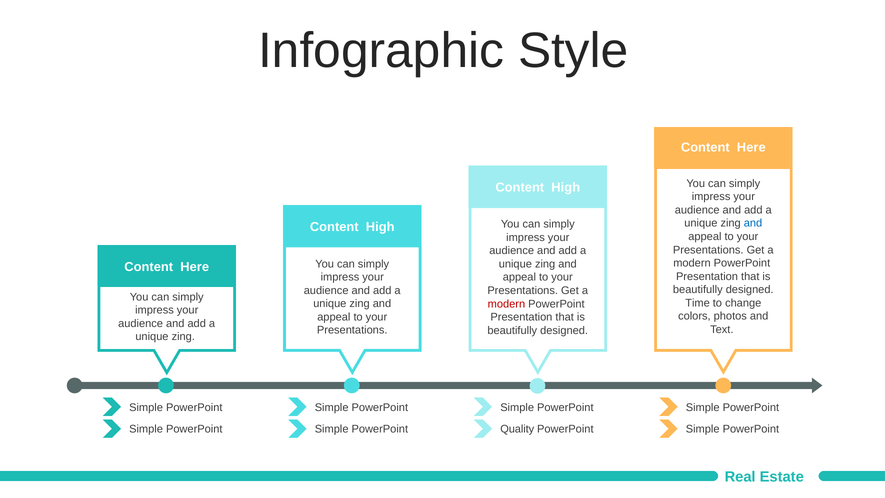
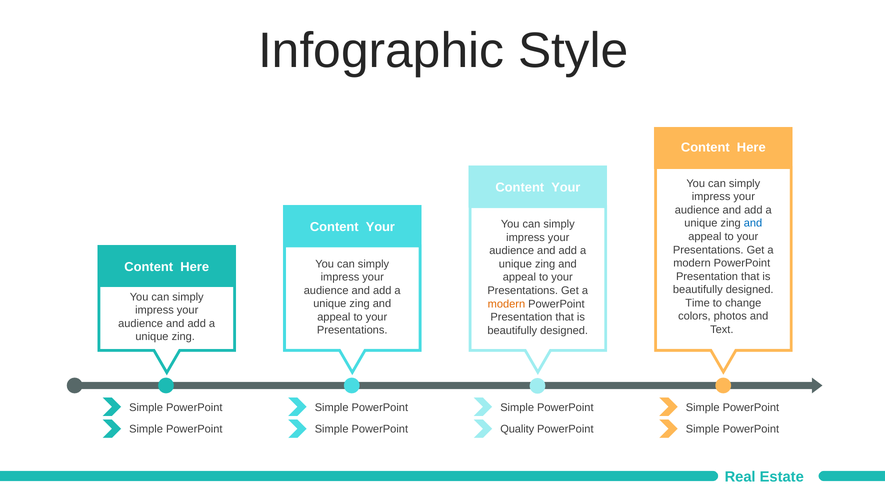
High: High -> Your (566, 187)
High: High -> Your (380, 227)
modern colour: red -> orange (506, 304)
